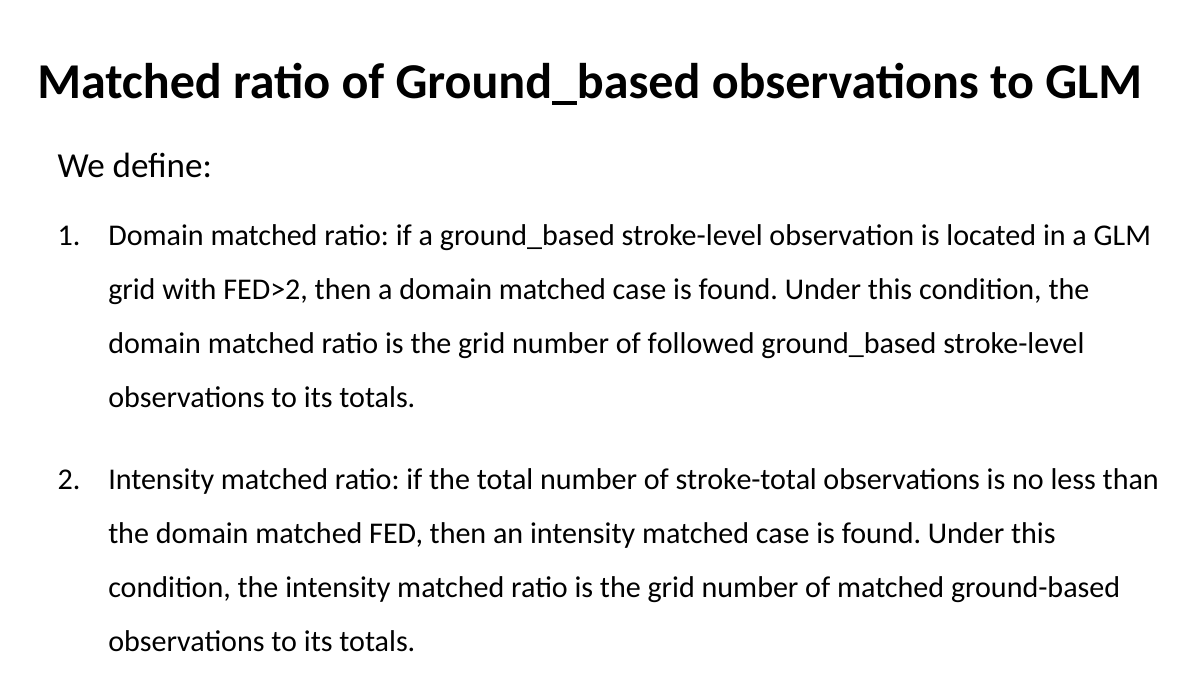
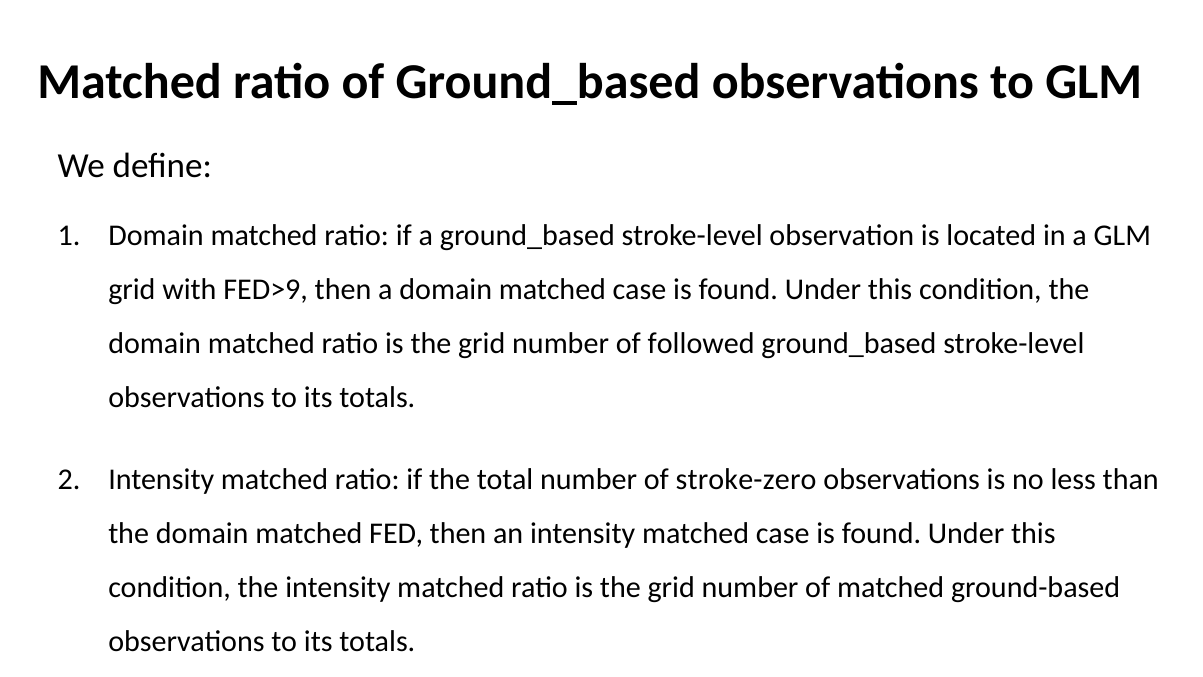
FED>2: FED>2 -> FED>9 (266, 289)
stroke-total: stroke-total -> stroke-zero (746, 479)
